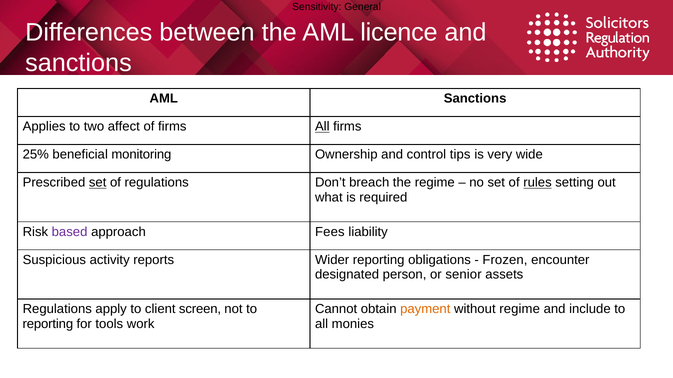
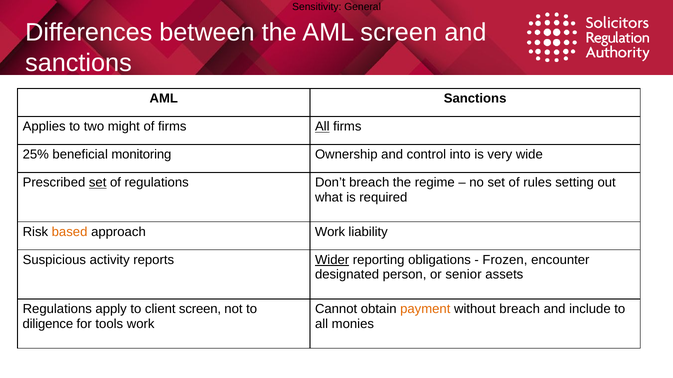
AML licence: licence -> screen (399, 32)
affect: affect -> might (124, 127)
tips: tips -> into (460, 155)
rules underline: present -> none (537, 183)
based colour: purple -> orange (70, 232)
approach Fees: Fees -> Work (330, 232)
Wider underline: none -> present (332, 260)
without regime: regime -> breach (520, 310)
reporting: reporting -> diligence (48, 324)
